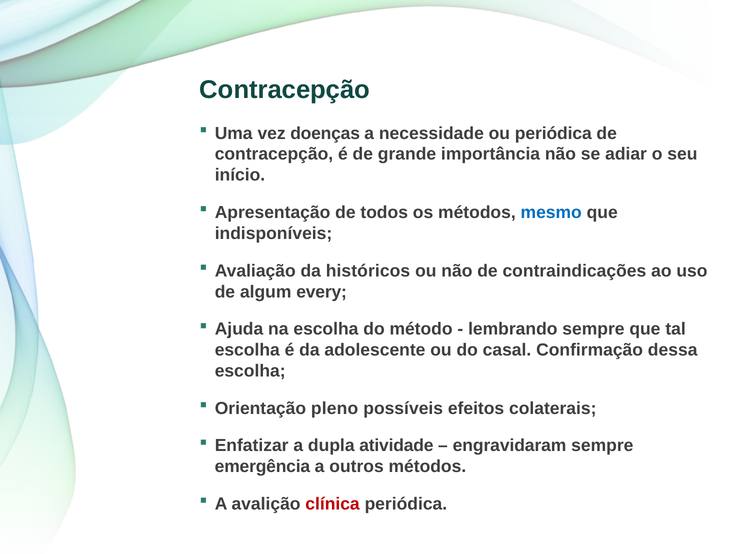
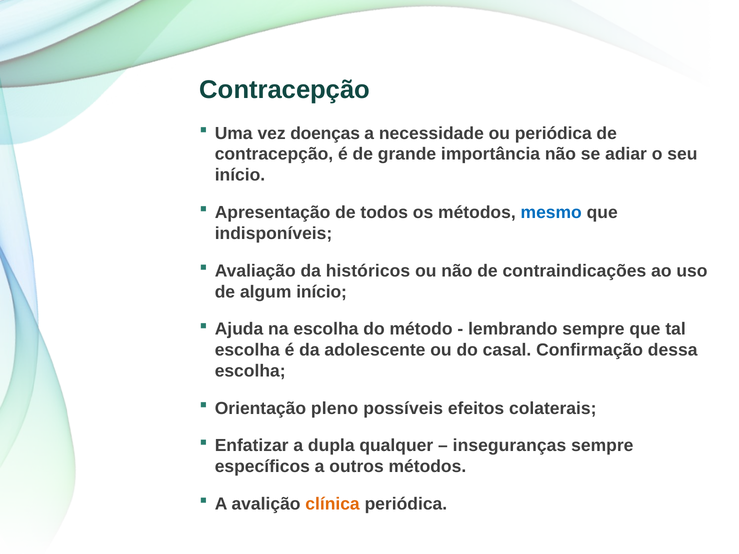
algum every: every -> início (322, 292)
atividade: atividade -> qualquer (396, 446)
engravidaram: engravidaram -> inseguranças (509, 446)
emergência: emergência -> específicos (262, 467)
clínica colour: red -> orange (333, 504)
